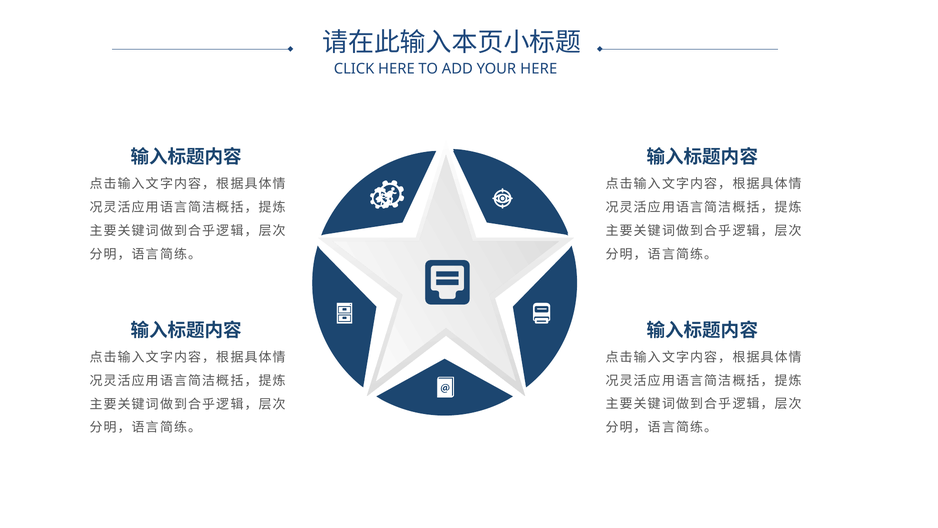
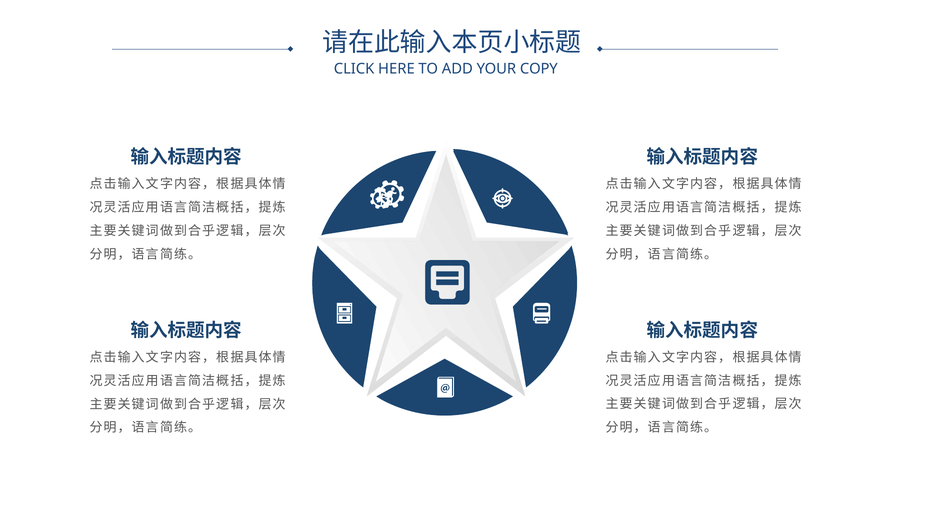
YOUR HERE: HERE -> COPY (539, 69)
